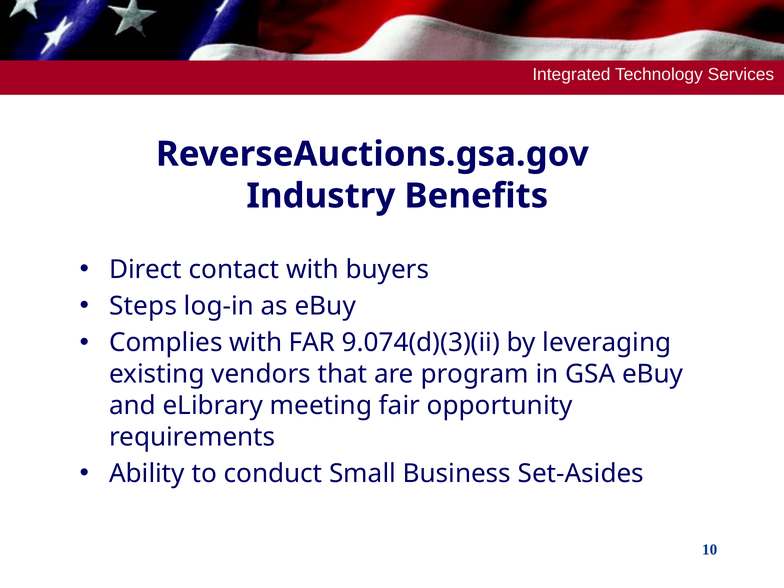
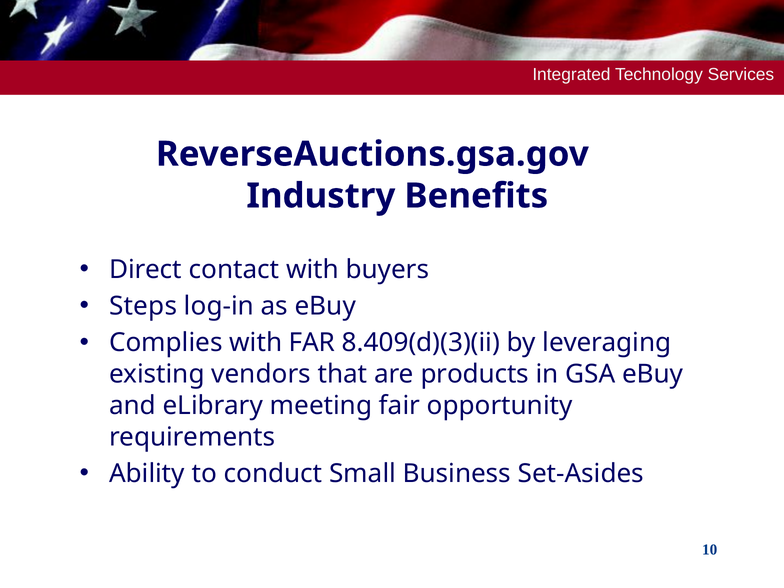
9.074(d)(3)(ii: 9.074(d)(3)(ii -> 8.409(d)(3)(ii (421, 343)
program: program -> products (475, 374)
